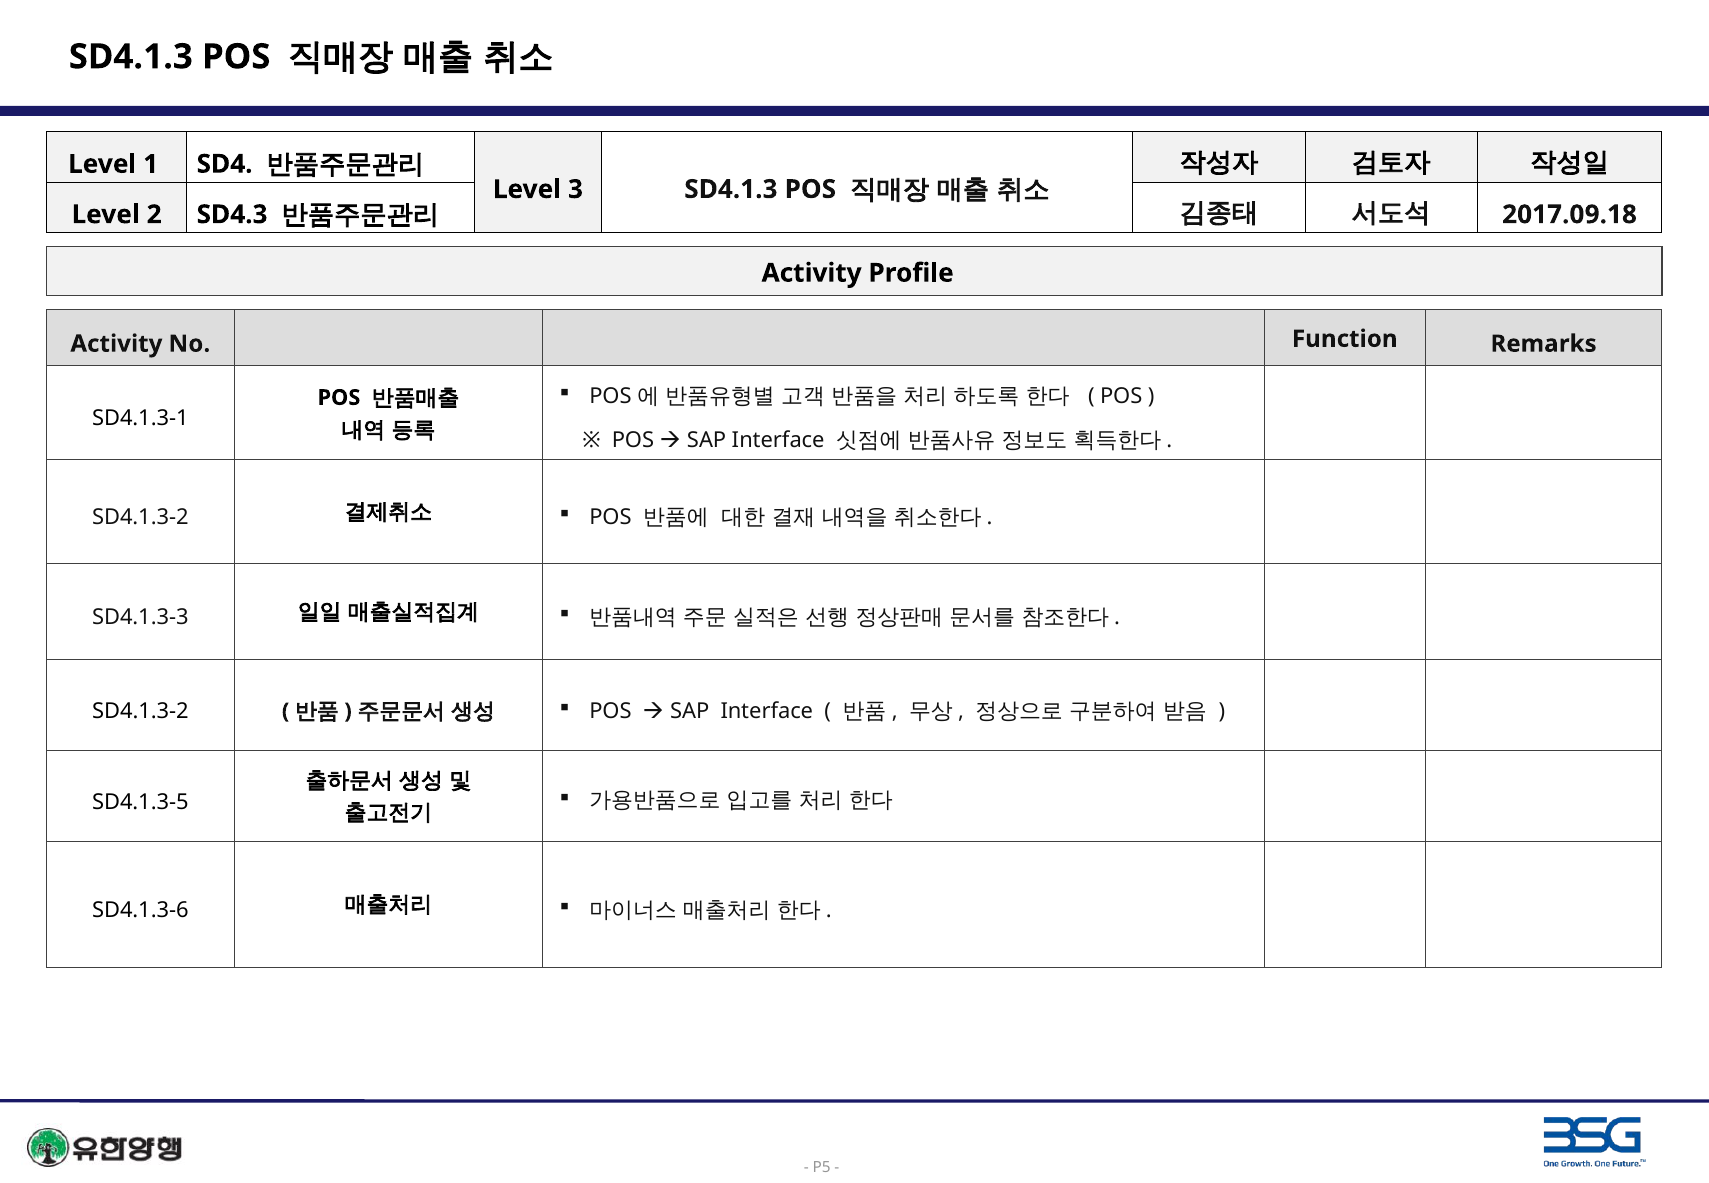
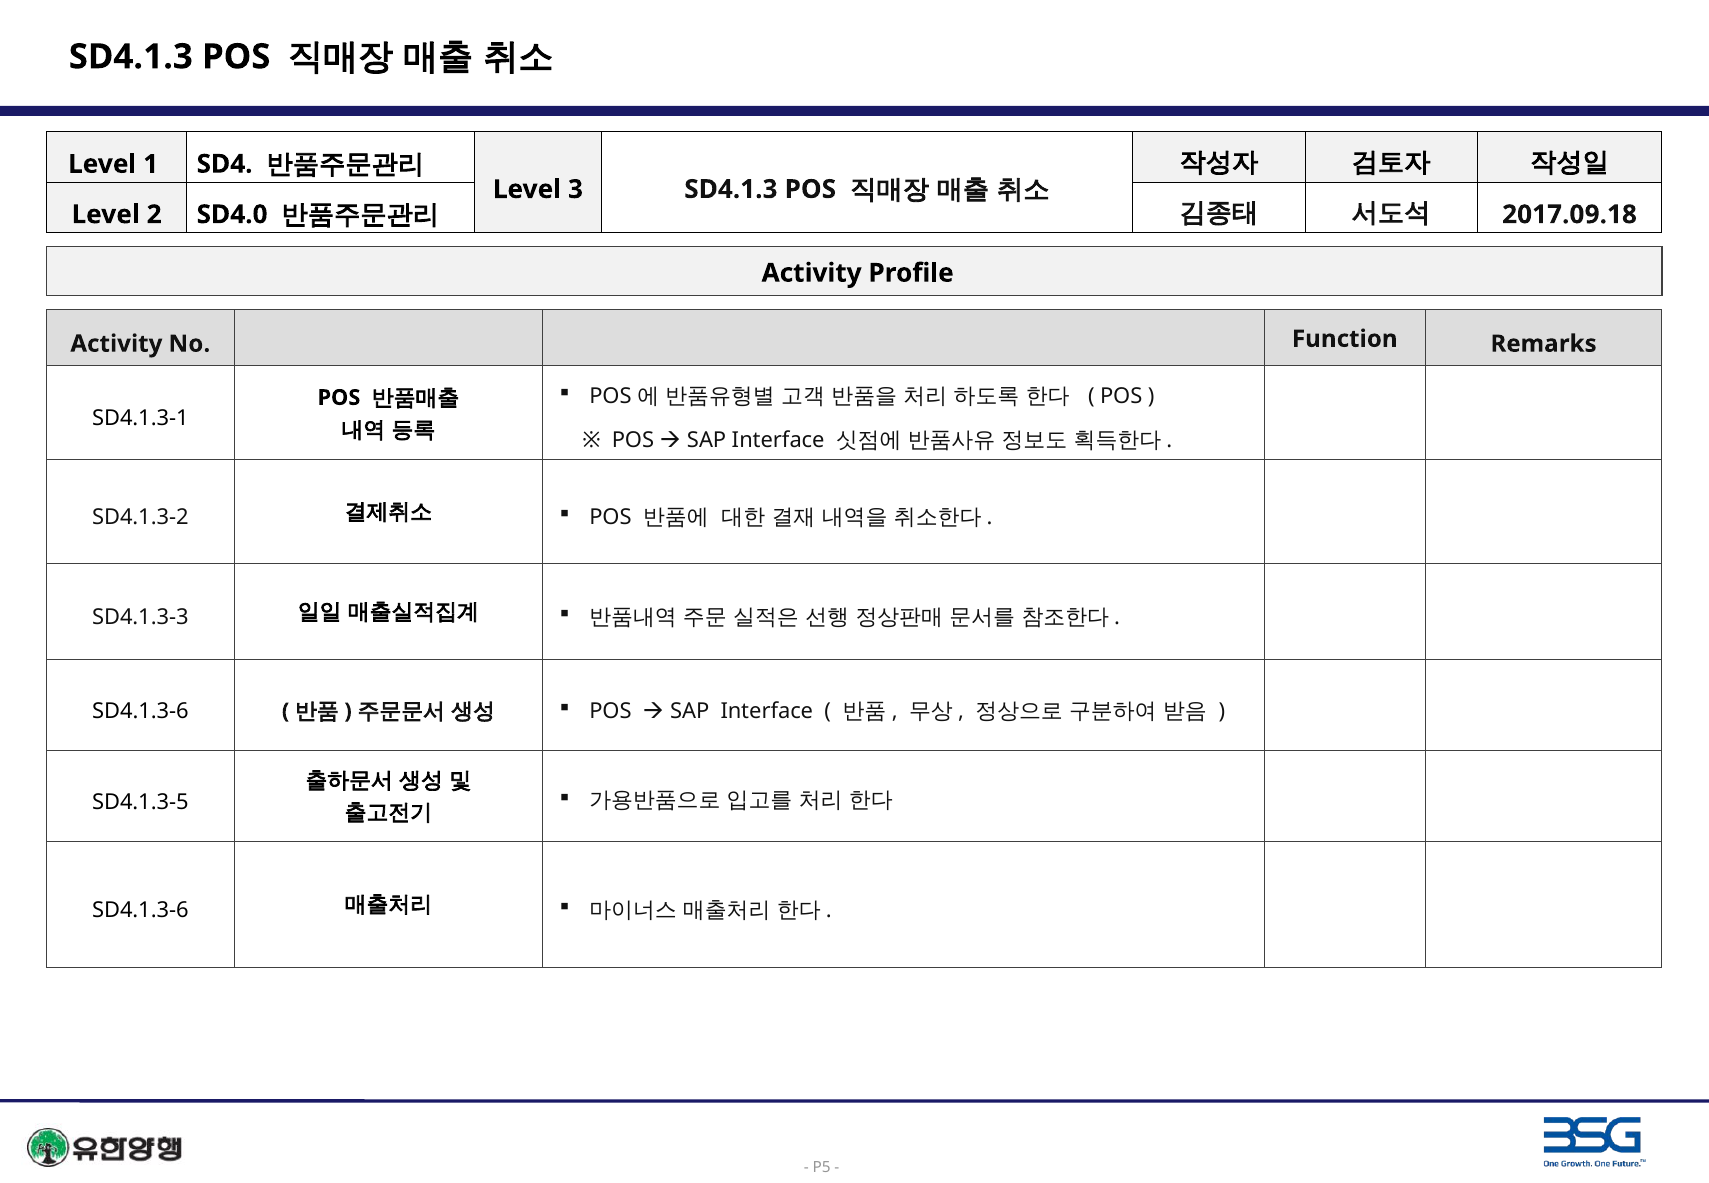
SD4.3: SD4.3 -> SD4.0 (232, 215)
SD4.1.3-2: SD4.1.3-2 -> SD4.1.3-6 (140, 711)
